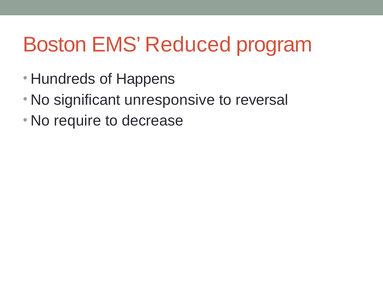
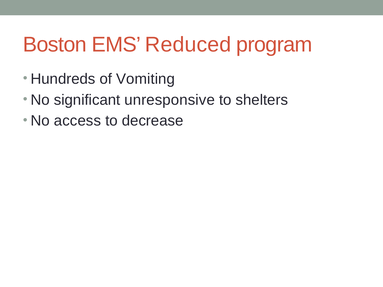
Happens: Happens -> Vomiting (146, 79)
reversal: reversal -> shelters (262, 100)
require: require -> access (77, 121)
